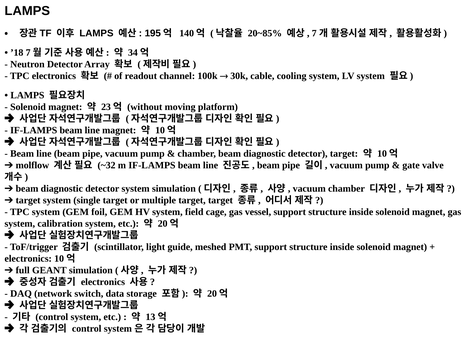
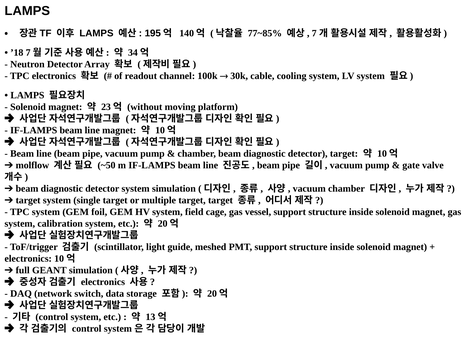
20~85%: 20~85% -> 77~85% (265, 33)
~32: ~32 -> ~50 (107, 165)
